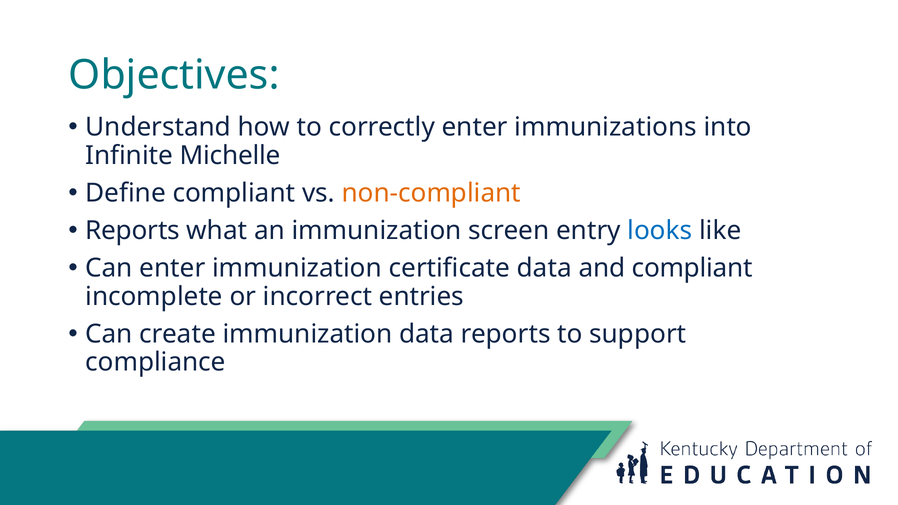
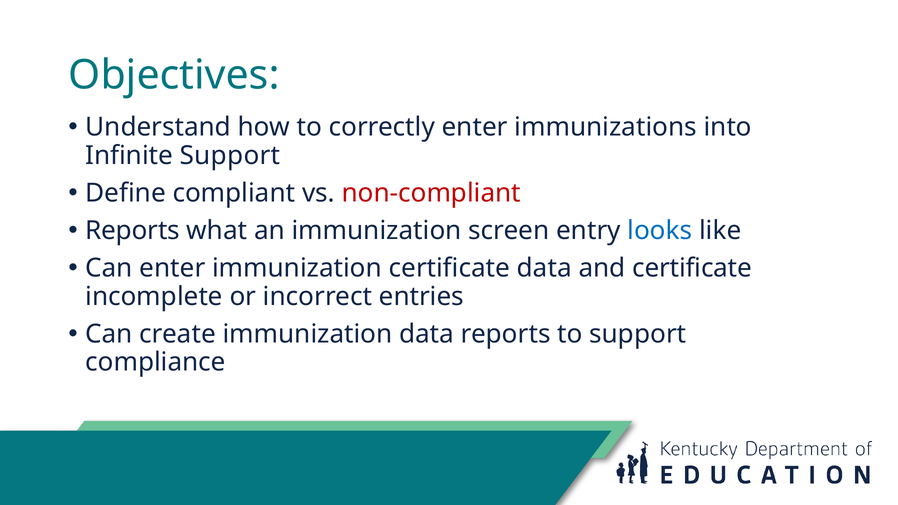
Infinite Michelle: Michelle -> Support (230, 155)
non-compliant colour: orange -> red (431, 193)
and compliant: compliant -> certificate (692, 268)
